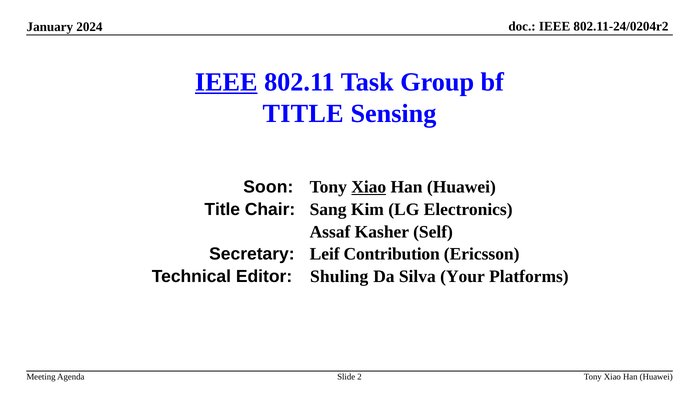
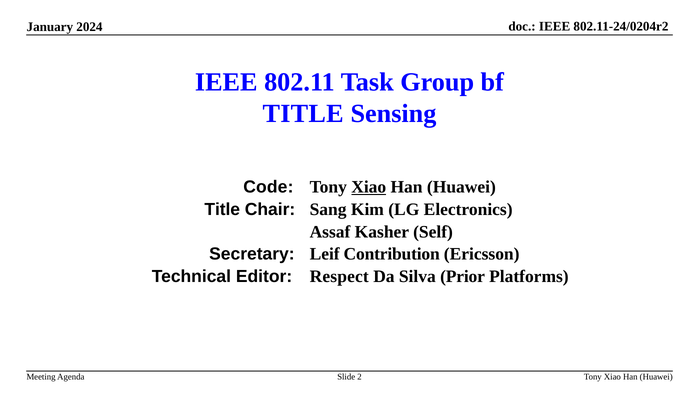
IEEE underline: present -> none (226, 82)
Soon: Soon -> Code (268, 187)
Shuling: Shuling -> Respect (339, 277)
Your: Your -> Prior (463, 277)
